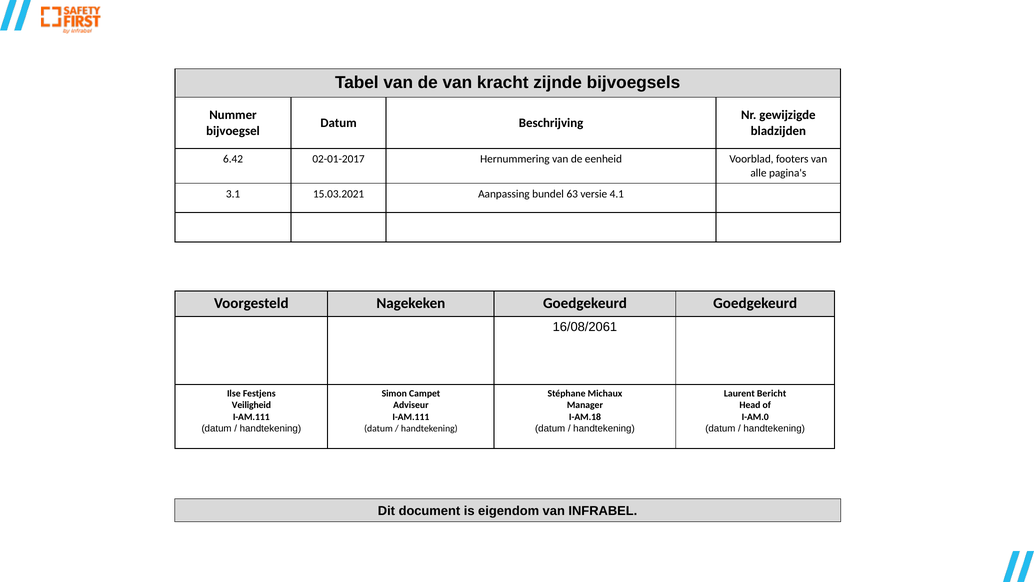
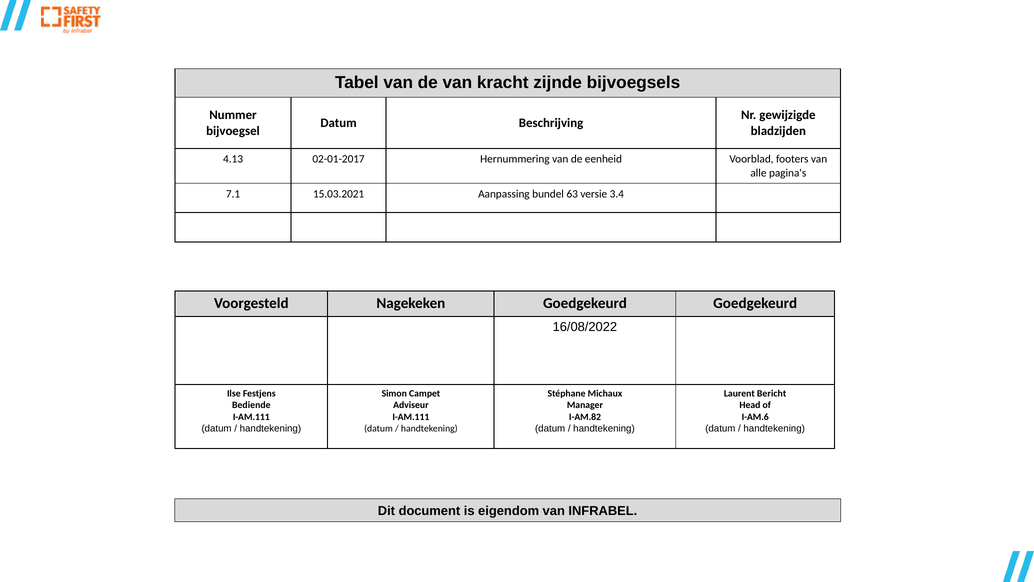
6.42: 6.42 -> 4.13 (233, 159)
3.1: 3.1 -> 7.1 (233, 194)
4.1: 4.1 -> 3.4 (617, 194)
16/08/2061: 16/08/2061 -> 16/08/2022 (585, 327)
Veiligheid: Veiligheid -> Bediende (251, 405)
I-AM.18: I-AM.18 -> I-AM.82 (585, 417)
I-AM.0: I-AM.0 -> I-AM.6 (755, 417)
